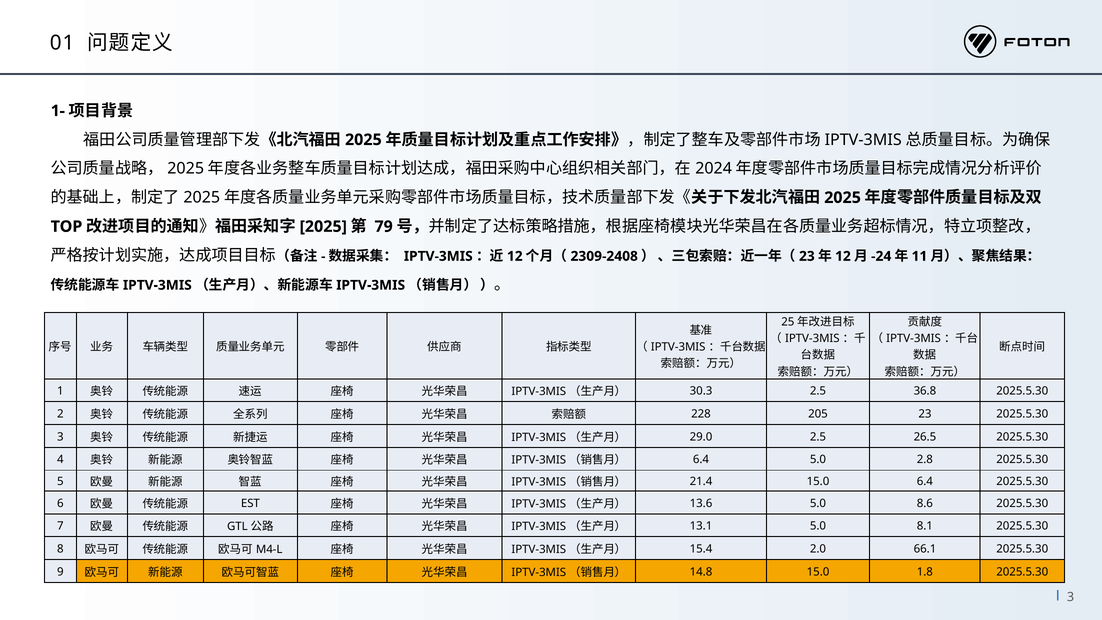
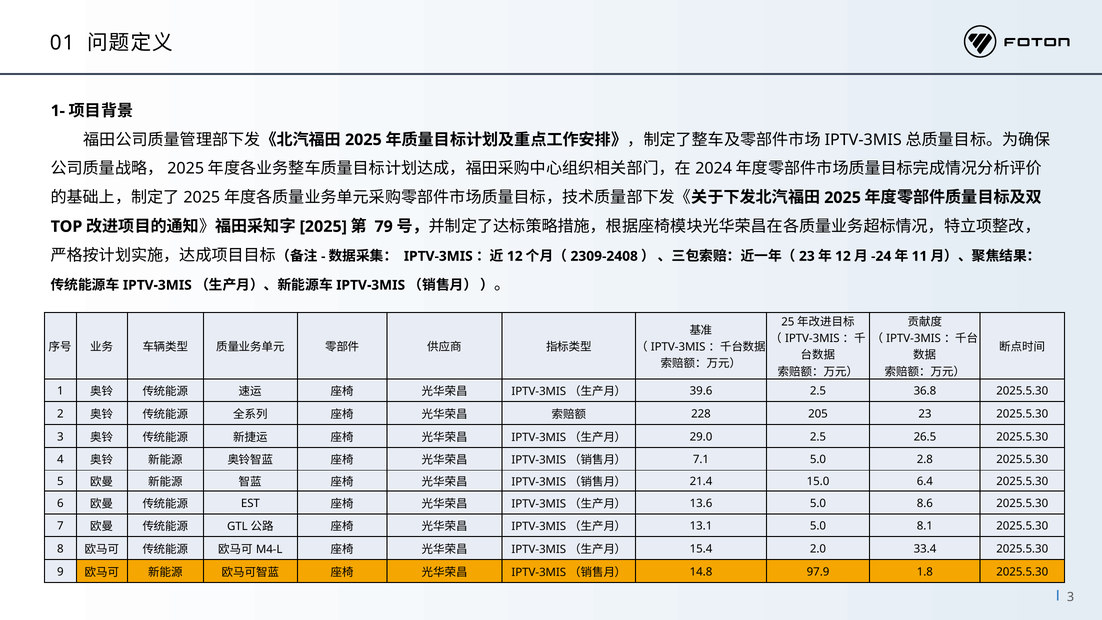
30.3: 30.3 -> 39.6 (701, 391)
6.4: 6.4 -> 7.1 (701, 460)
66.1: 66.1 -> 33.4 (925, 549)
14.8 15.0: 15.0 -> 97.9 (818, 572)
